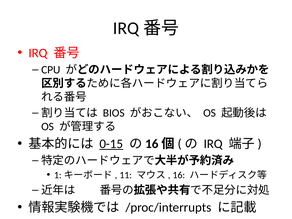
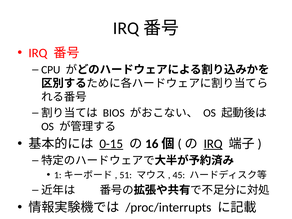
IRQ underline: none -> present (213, 144)
11: 11 -> 51 (126, 175)
16: 16 -> 45 (179, 175)
